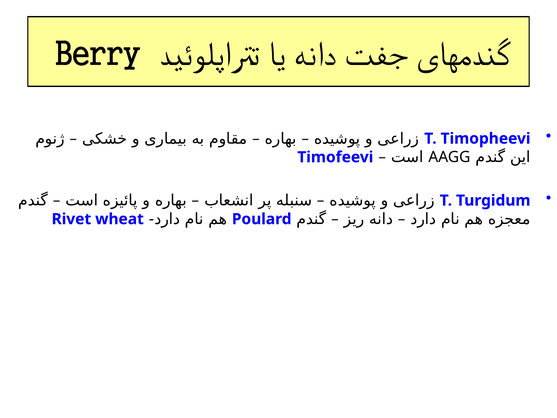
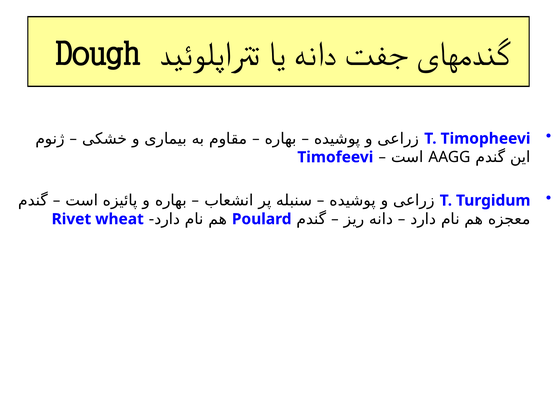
Berry: Berry -> Dough (98, 54)
